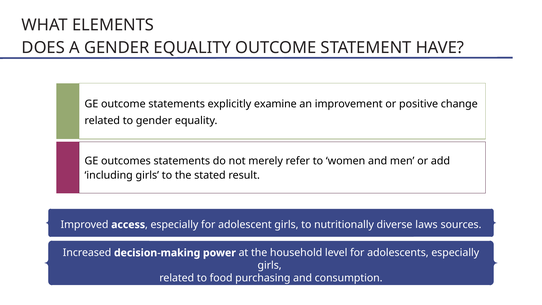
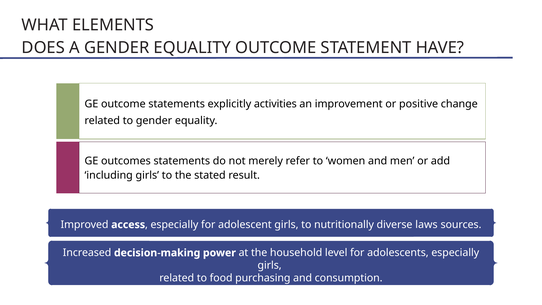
examine: examine -> activities (275, 104)
